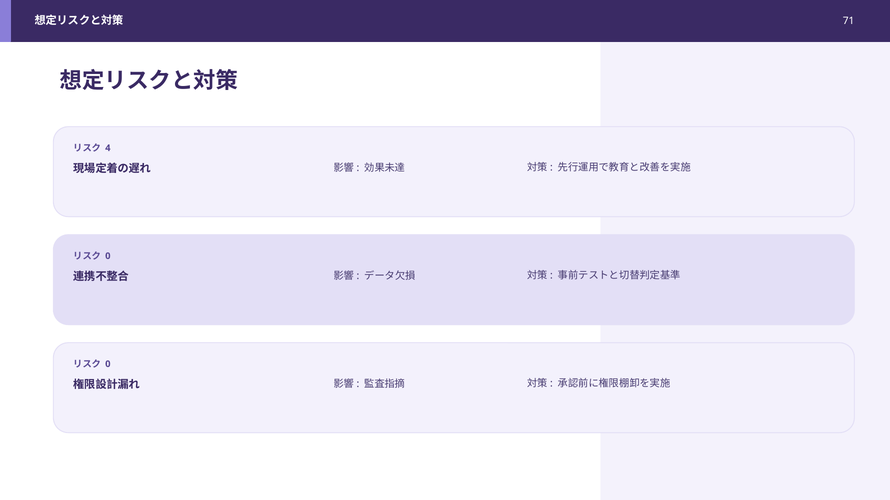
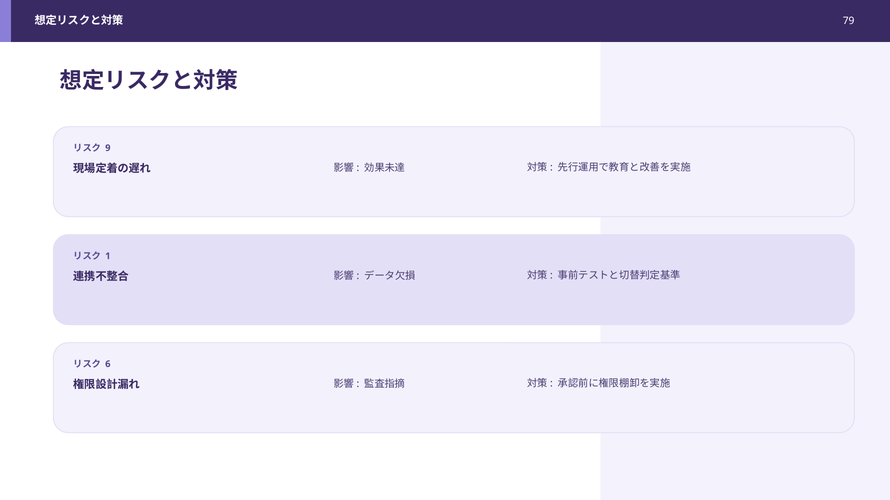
71: 71 -> 79 (849, 21)
4: 4 -> 9 (108, 148)
0: 0 -> 1 (108, 256)
0: 0 -> 6 (108, 364)
